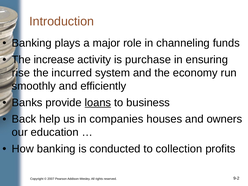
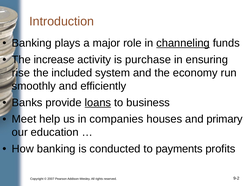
channeling underline: none -> present (183, 43)
incurred: incurred -> included (72, 73)
Back: Back -> Meet (24, 119)
owners: owners -> primary (224, 119)
collection: collection -> payments (179, 149)
